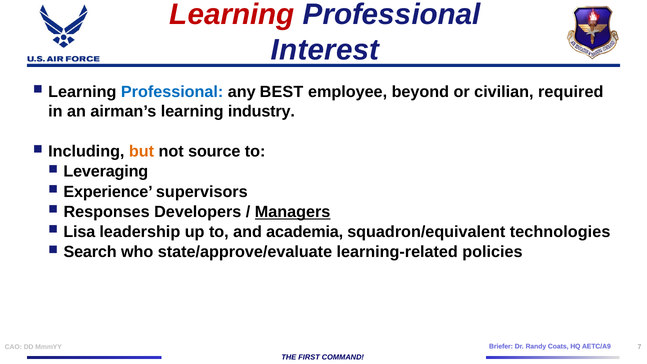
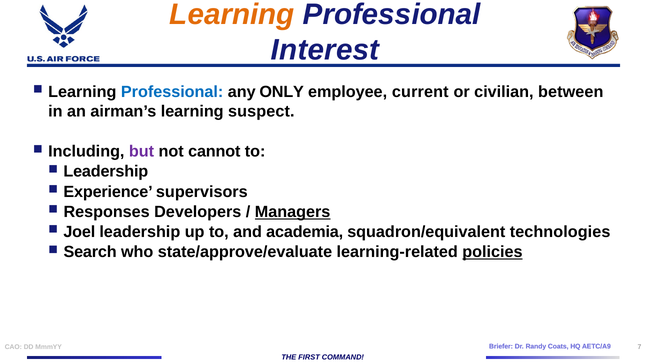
Learning colour: red -> orange (232, 14)
BEST: BEST -> ONLY (282, 92)
beyond: beyond -> current (420, 92)
required: required -> between (571, 92)
industry: industry -> suspect (261, 111)
but colour: orange -> purple (142, 152)
source: source -> cannot (214, 152)
Leveraging: Leveraging -> Leadership (106, 172)
Lisa: Lisa -> Joel (79, 232)
policies underline: none -> present (492, 252)
